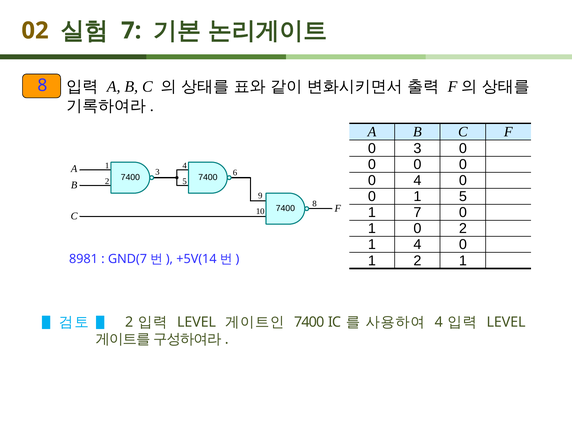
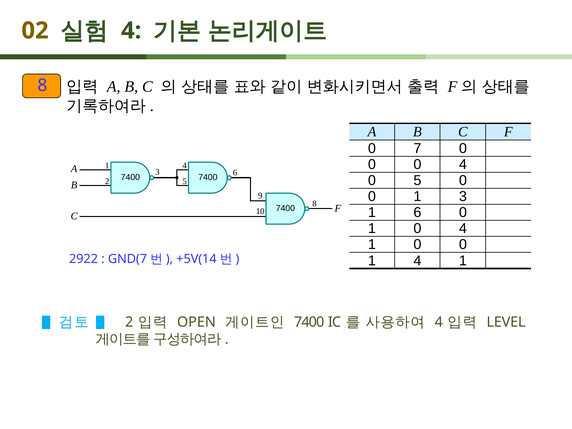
7: 7 -> 4 (131, 31)
0 3: 3 -> 7 (417, 148)
0: 0 -> 4 (463, 164)
0 4: 4 -> 5 (417, 180)
1 5: 5 -> 3 (463, 196)
1 7: 7 -> 6 (417, 213)
1 0 2: 2 -> 4 (463, 229)
4: 4 -> 0 (417, 245)
2: 2 -> 4 (417, 261)
8981: 8981 -> 2922 (83, 259)
LEVEL: LEVEL -> OPEN (196, 322)
